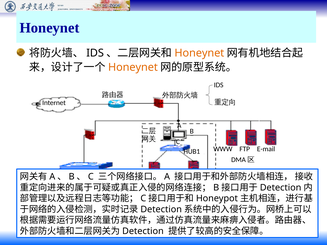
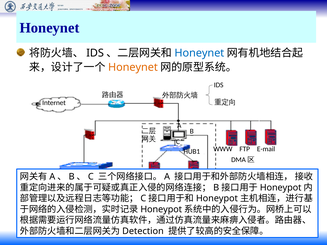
Honeynet colour: orange -> blue (199, 53)
Detection: Detection -> Honeypot (281, 188)
Detection: Detection -> Honeypot (161, 210)
